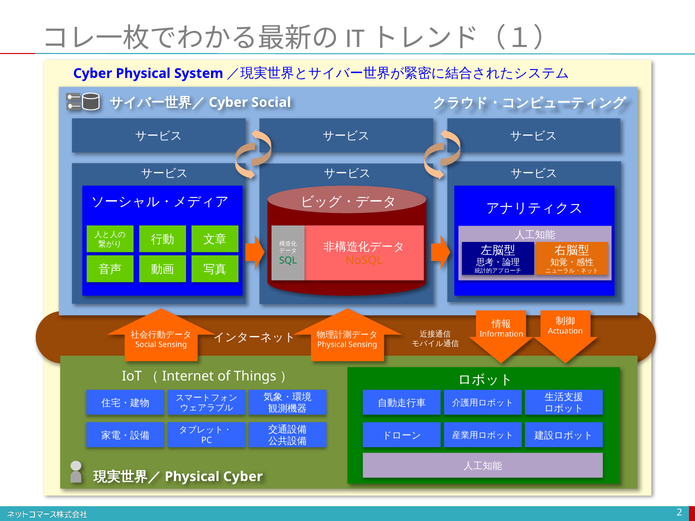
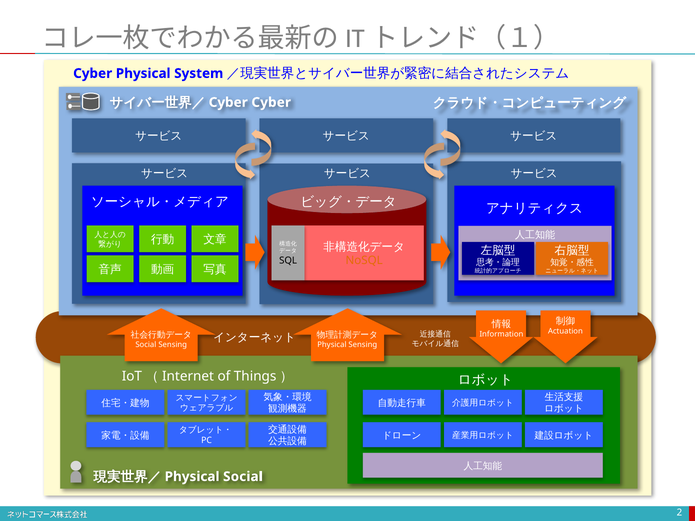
Social: Social -> Cyber (271, 102)
SQL colour: green -> black (288, 261)
Physical Cyber: Cyber -> Social (243, 477)
